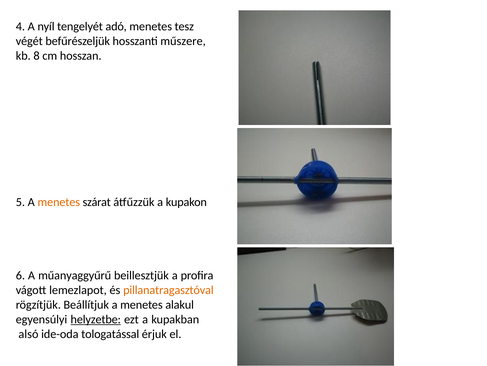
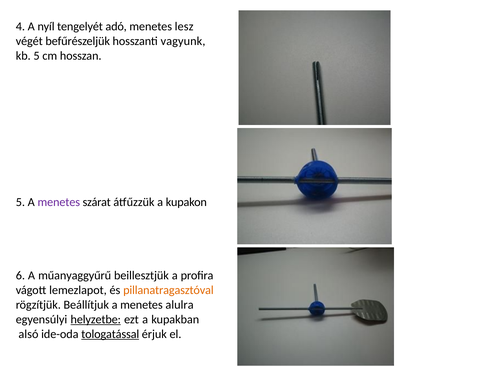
tesz: tesz -> lesz (184, 26)
műszere: műszere -> vagyunk (183, 41)
kb 8: 8 -> 5 (37, 56)
menetes colour: orange -> purple (59, 202)
alakul: alakul -> alulra (180, 304)
tologatással underline: none -> present (110, 333)
